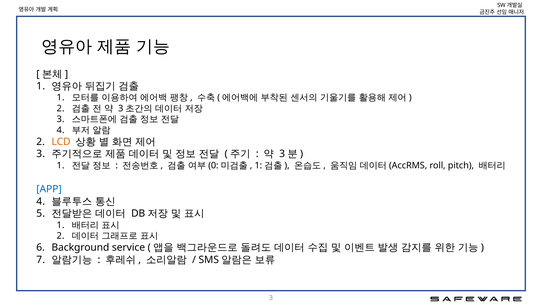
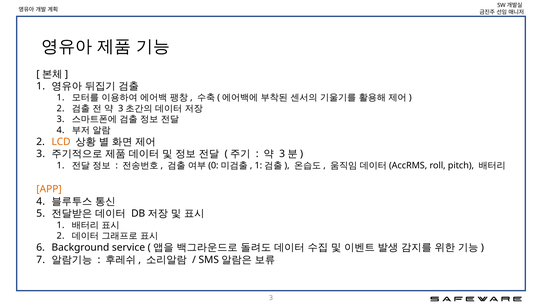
APP colour: blue -> orange (49, 189)
